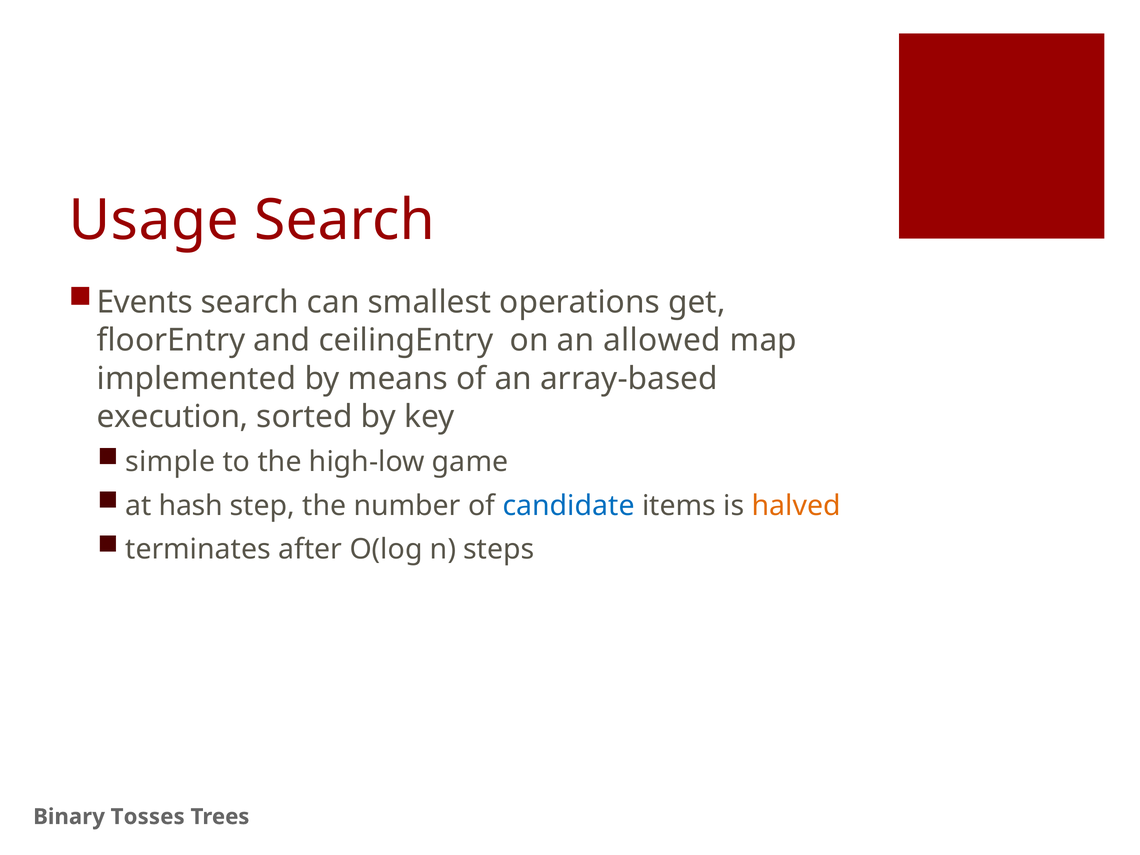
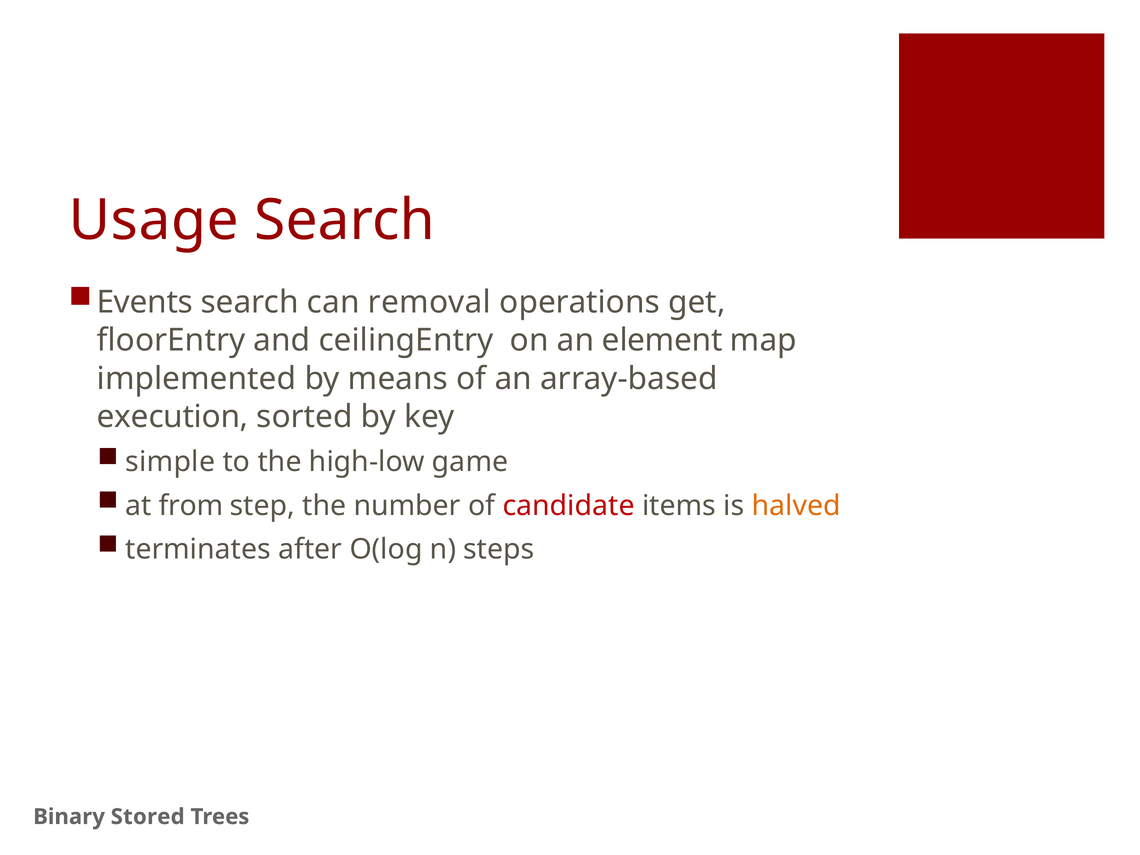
smallest: smallest -> removal (429, 302)
allowed: allowed -> element (662, 341)
hash: hash -> from (191, 506)
candidate colour: blue -> red (569, 506)
Tosses: Tosses -> Stored (148, 817)
